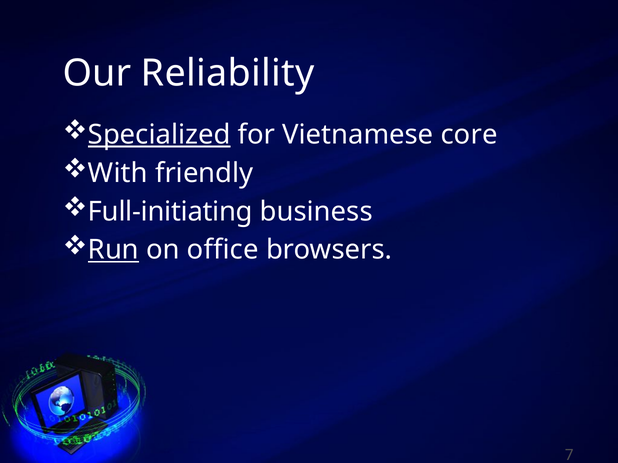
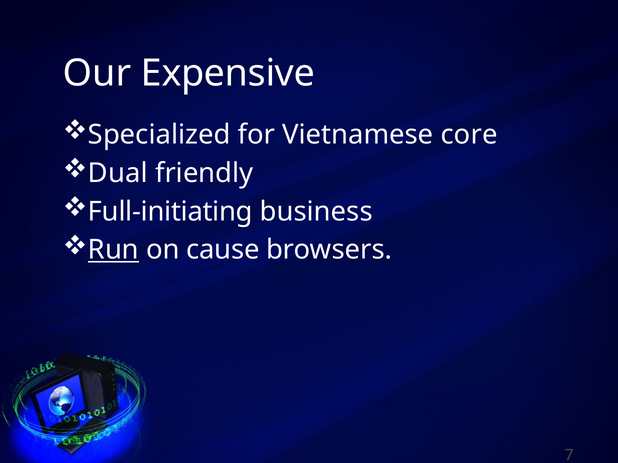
Reliability: Reliability -> Expensive (228, 73)
Specialized underline: present -> none (159, 135)
With: With -> Dual (118, 173)
office: office -> cause (223, 250)
